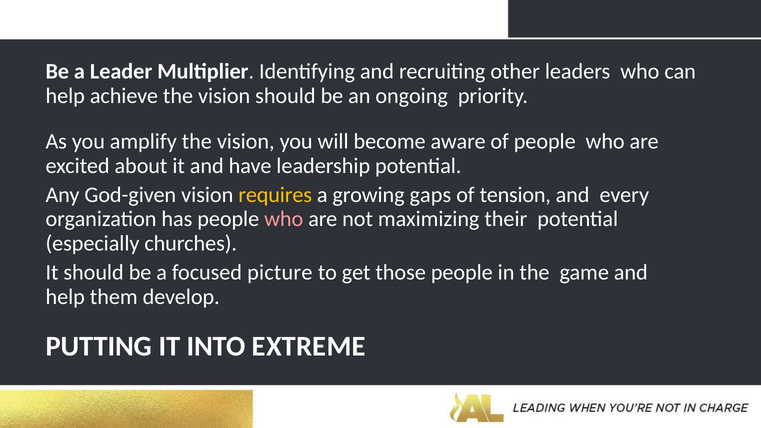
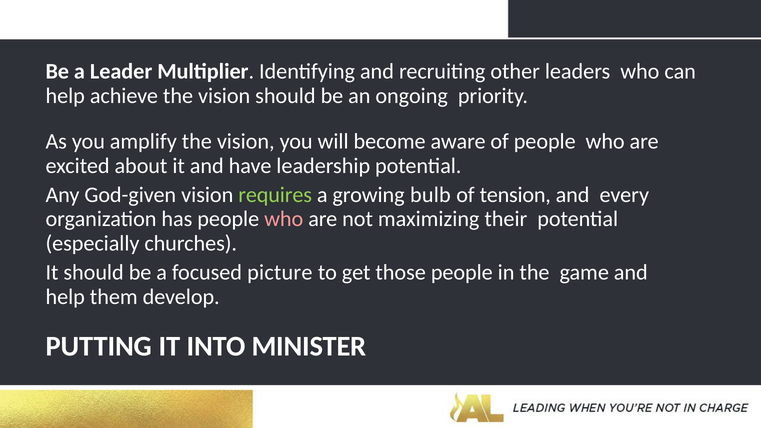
requires colour: yellow -> light green (275, 195)
gaps: gaps -> bulb (430, 195)
EXTREME: EXTREME -> MINISTER (309, 346)
